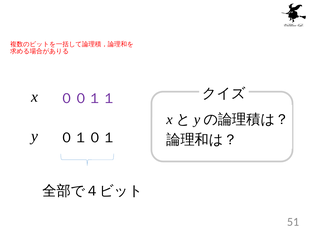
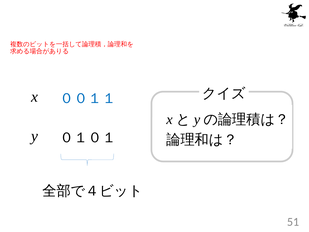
００１１ colour: purple -> blue (88, 98)
